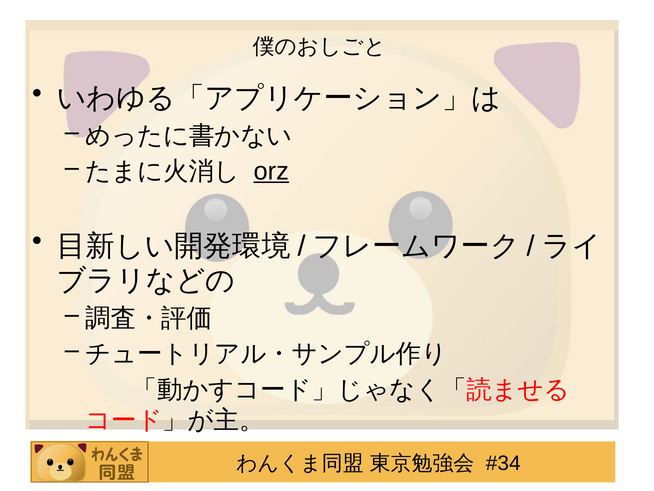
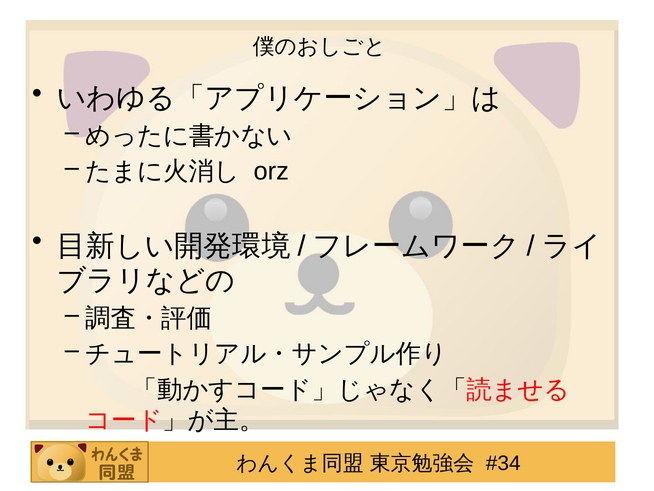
orz underline: present -> none (271, 171)
